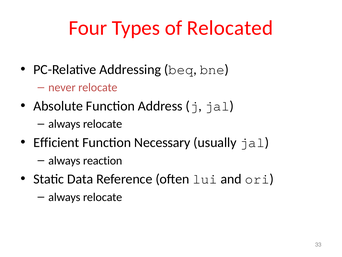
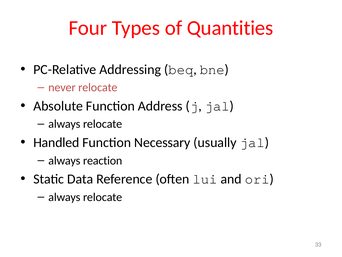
Relocated: Relocated -> Quantities (230, 28)
Efficient: Efficient -> Handled (56, 142)
